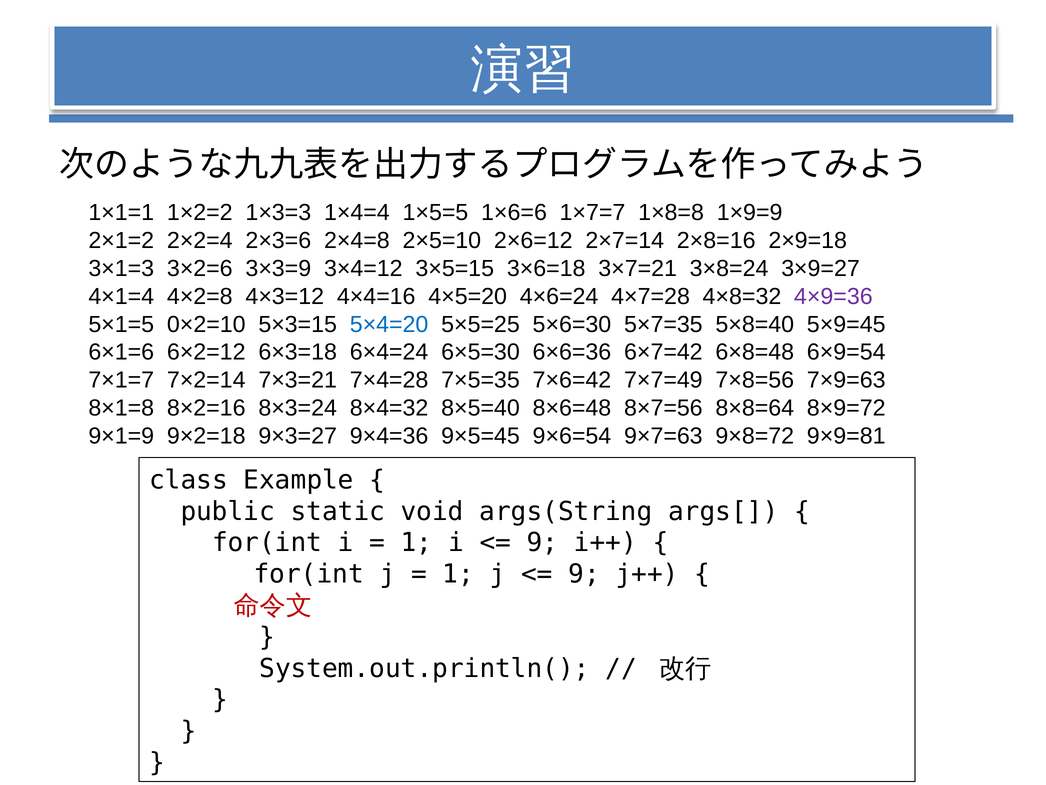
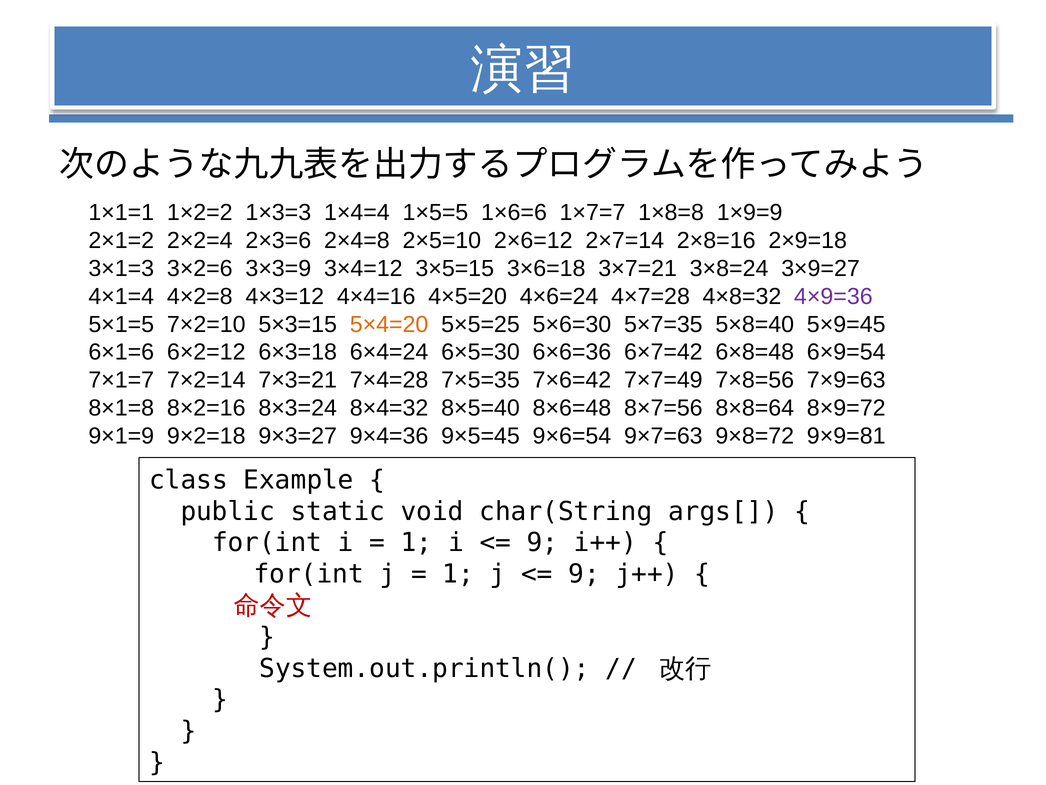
0×2=10: 0×2=10 -> 7×2=10 (206, 324)
5×4=20 colour: blue -> orange (389, 324)
args(String: args(String -> char(String (566, 511)
